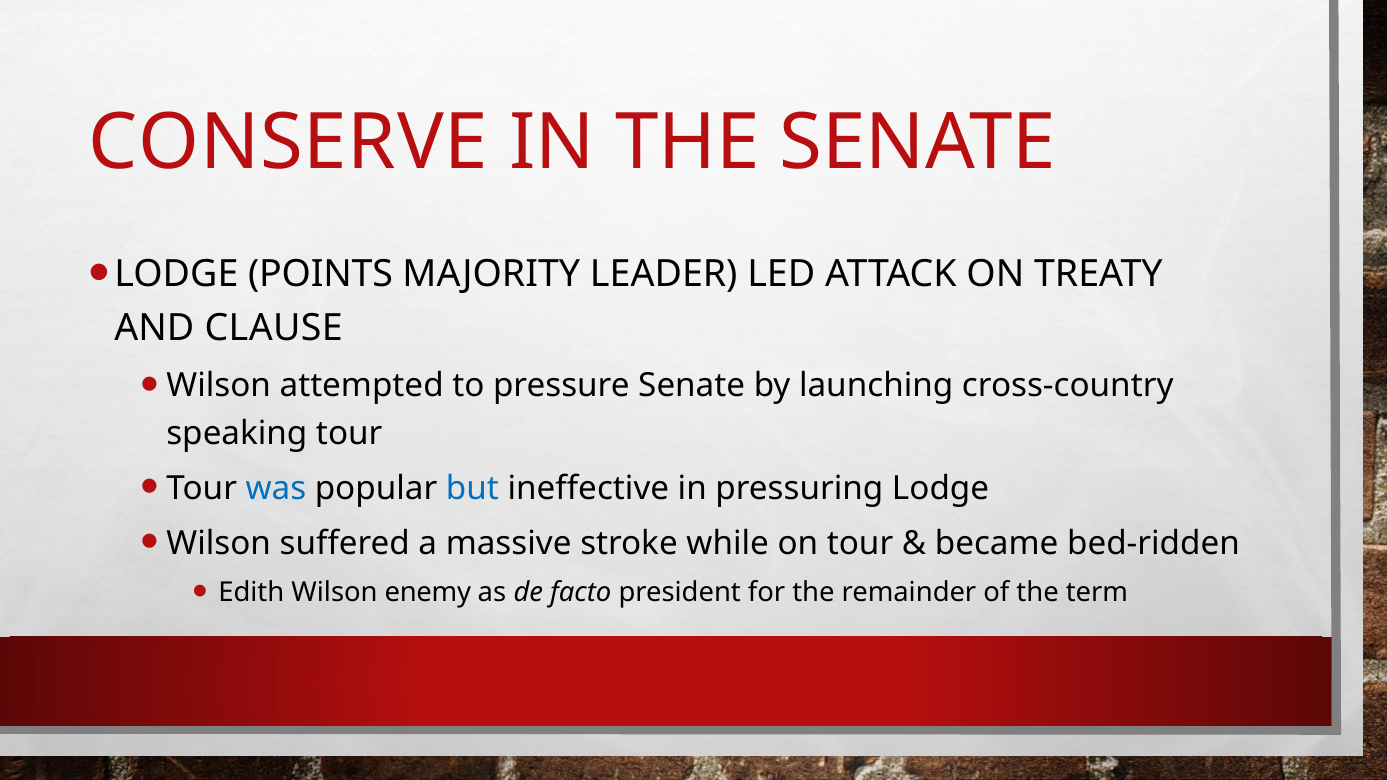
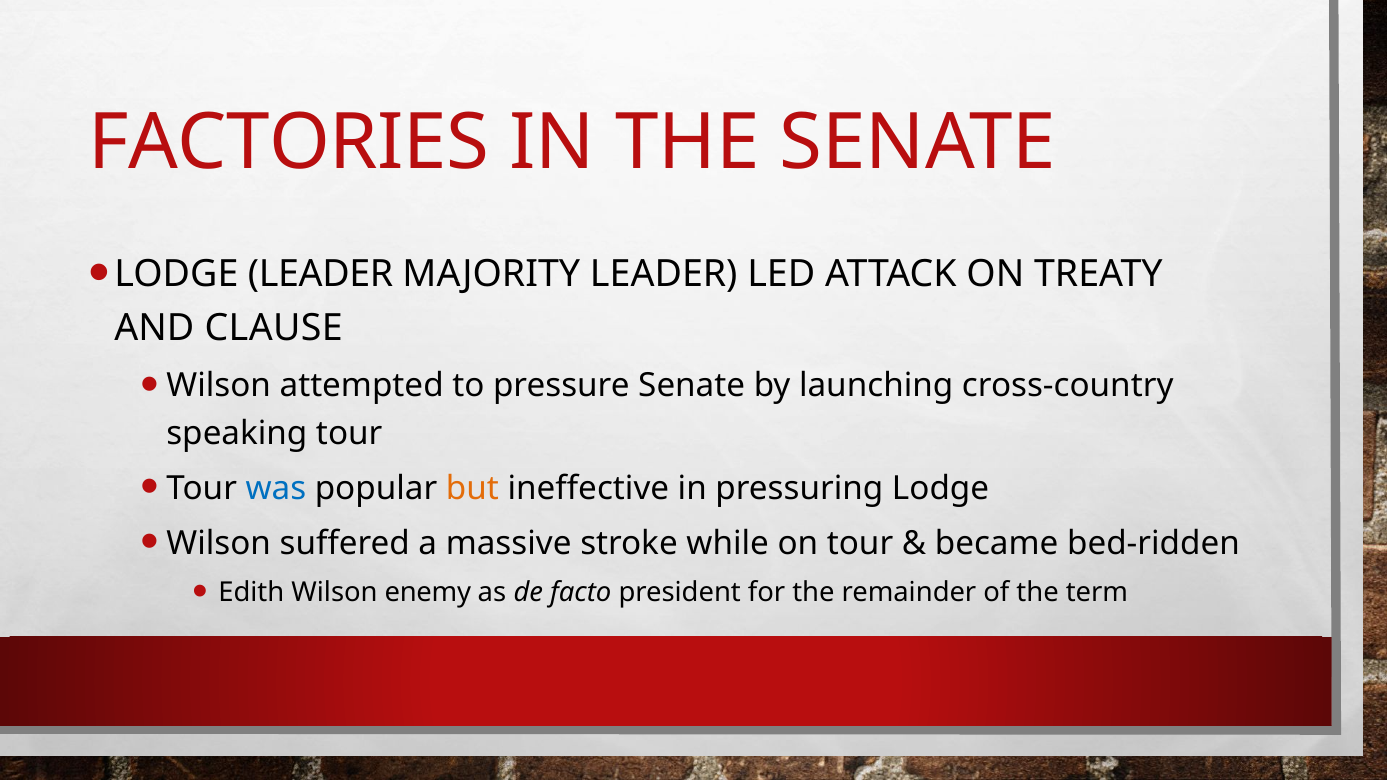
CONSERVE: CONSERVE -> FACTORIES (289, 143)
LODGE POINTS: POINTS -> LEADER (321, 274)
but colour: blue -> orange (472, 488)
